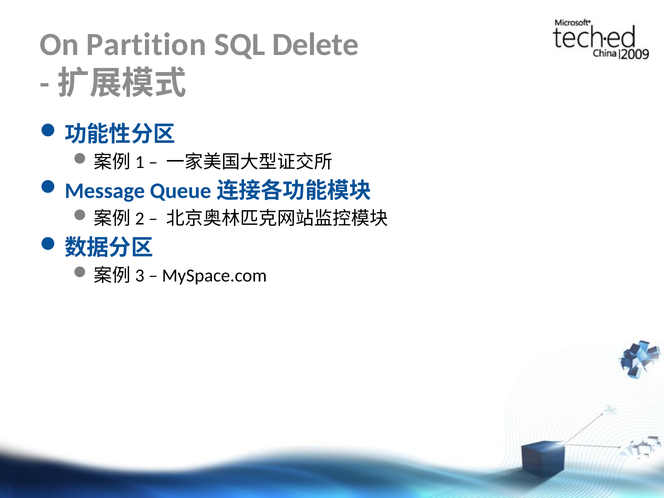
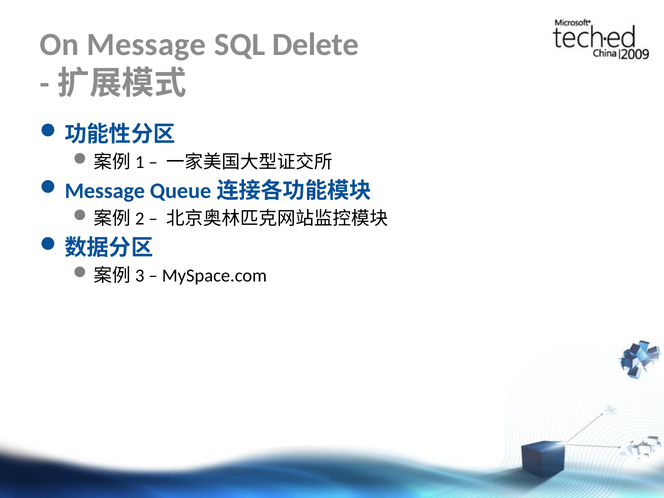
On Partition: Partition -> Message (146, 45)
